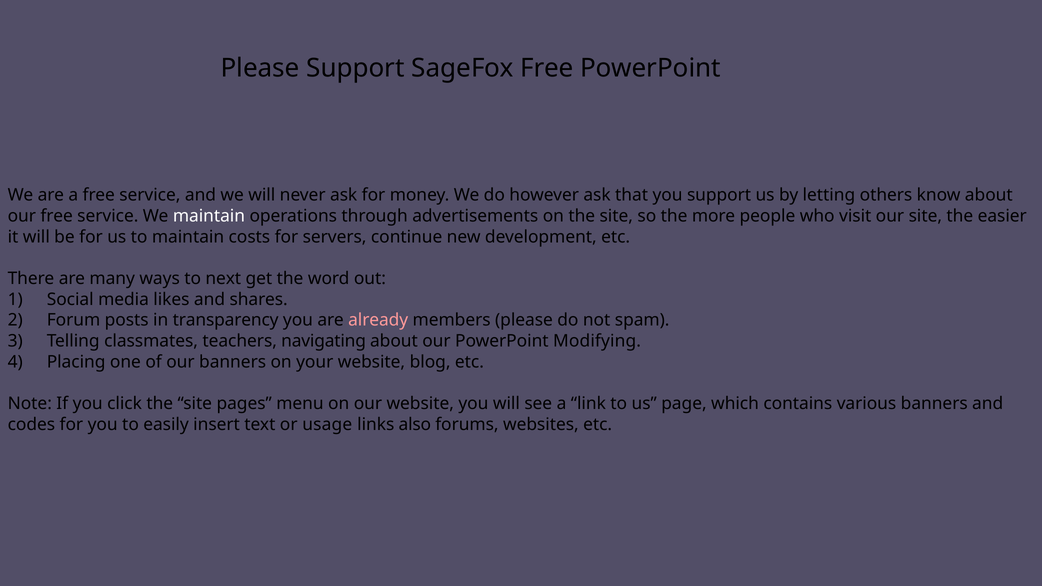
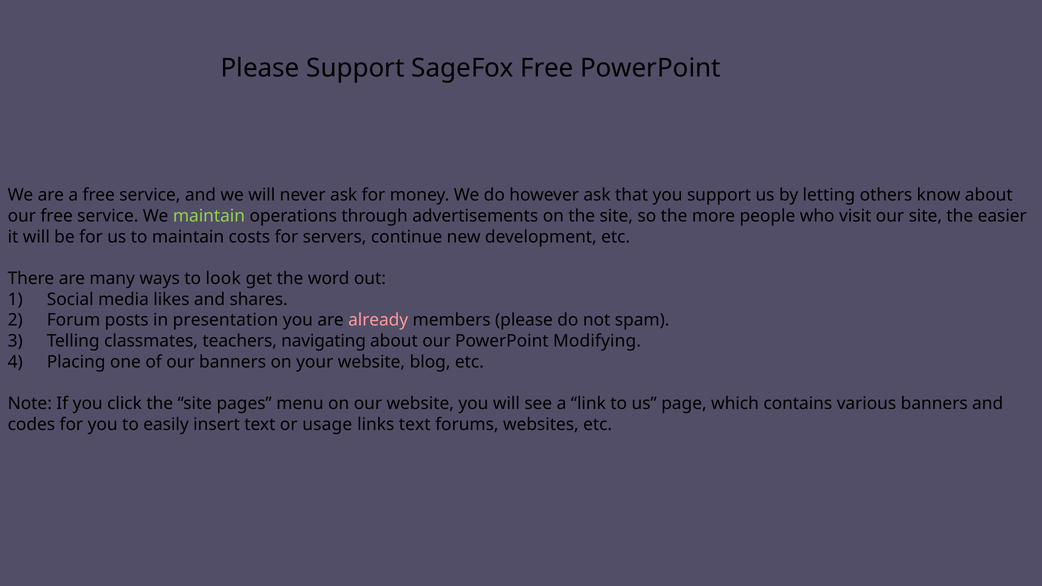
maintain colour: white -> light green (209, 216)
next: next -> look (223, 279)
transparency: transparency -> presentation (226, 320)
links also: also -> text (415, 424)
